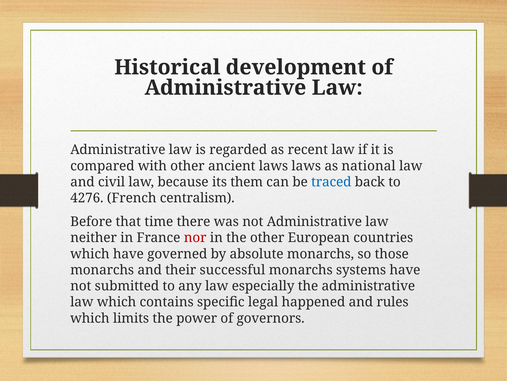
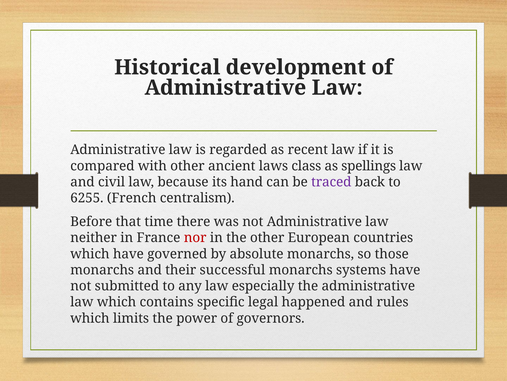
laws laws: laws -> class (306, 166)
national: national -> spellings (369, 166)
them: them -> hand (247, 182)
traced colour: blue -> purple (331, 182)
4276: 4276 -> 6255 (87, 198)
